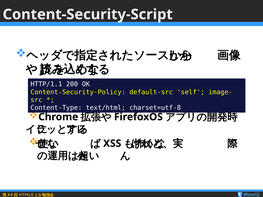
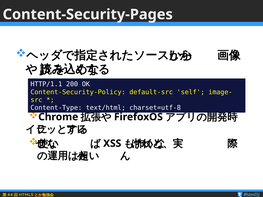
Content-Security-Script: Content-Security-Script -> Content-Security-Pages (88, 14)
